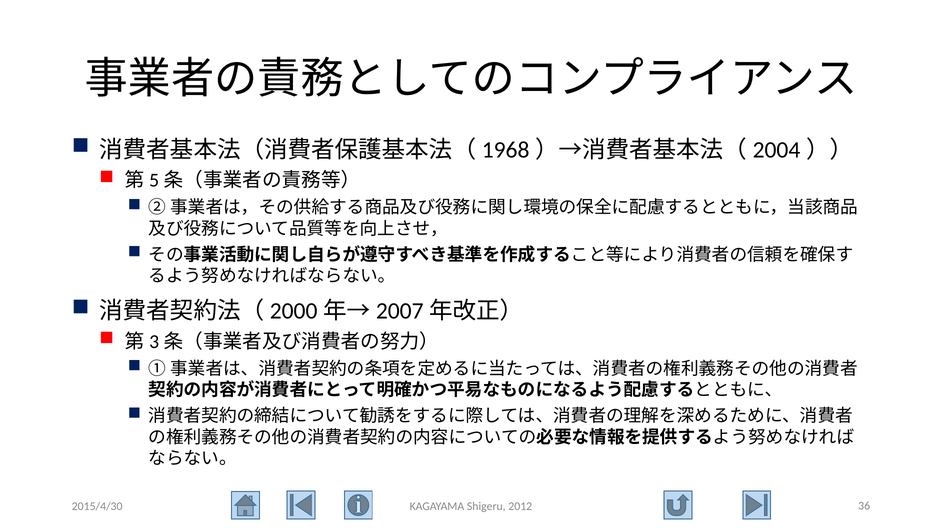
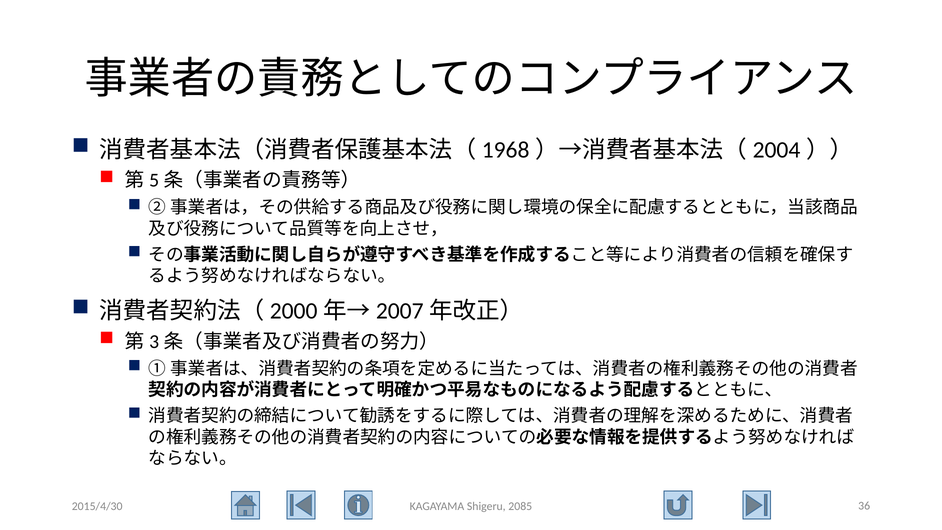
2012: 2012 -> 2085 (520, 506)
